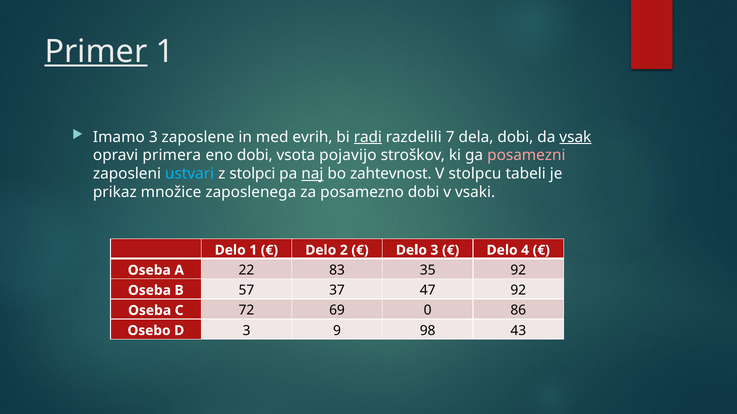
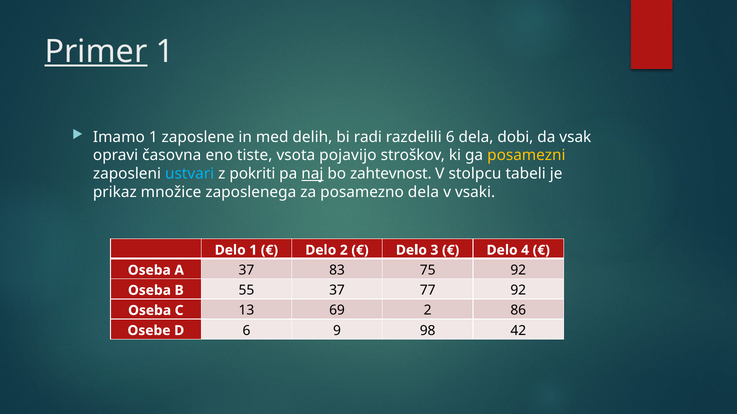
Imamo 3: 3 -> 1 (153, 137)
evrih: evrih -> delih (312, 137)
radi underline: present -> none (368, 137)
razdelili 7: 7 -> 6 (450, 137)
vsak underline: present -> none (575, 137)
primera: primera -> časovna (172, 156)
eno dobi: dobi -> tiste (255, 156)
posamezni colour: pink -> yellow (526, 156)
stolpci: stolpci -> pokriti (252, 174)
posamezno dobi: dobi -> dela (423, 192)
22: 22 -> 37 (246, 271)
35: 35 -> 75 (428, 271)
57: 57 -> 55 (246, 291)
47: 47 -> 77 (428, 291)
72: 72 -> 13 (246, 311)
69 0: 0 -> 2 (428, 311)
Osebo: Osebo -> Osebe (149, 331)
D 3: 3 -> 6 (246, 331)
43: 43 -> 42 (518, 331)
